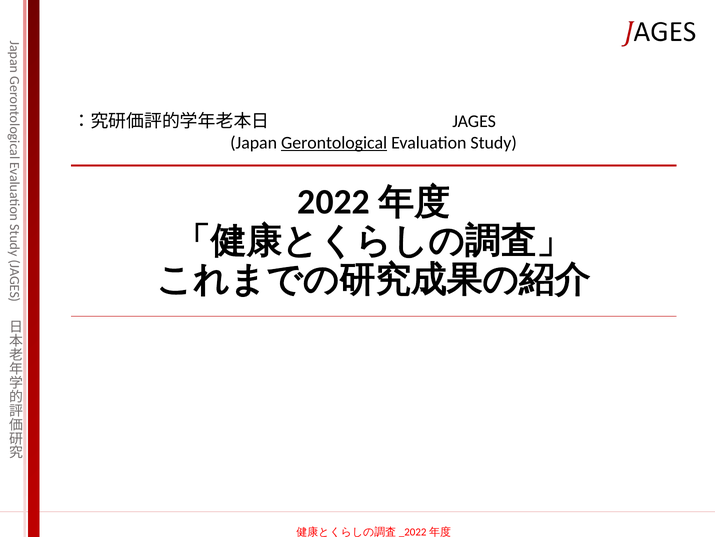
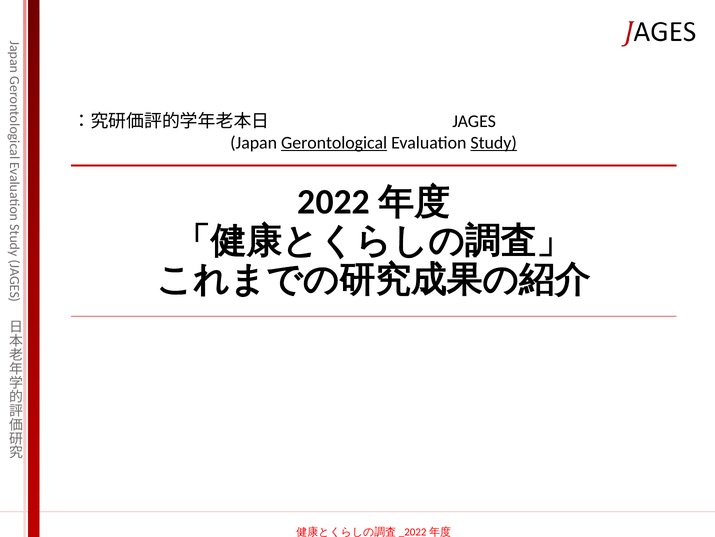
Study underline: none -> present (494, 143)
